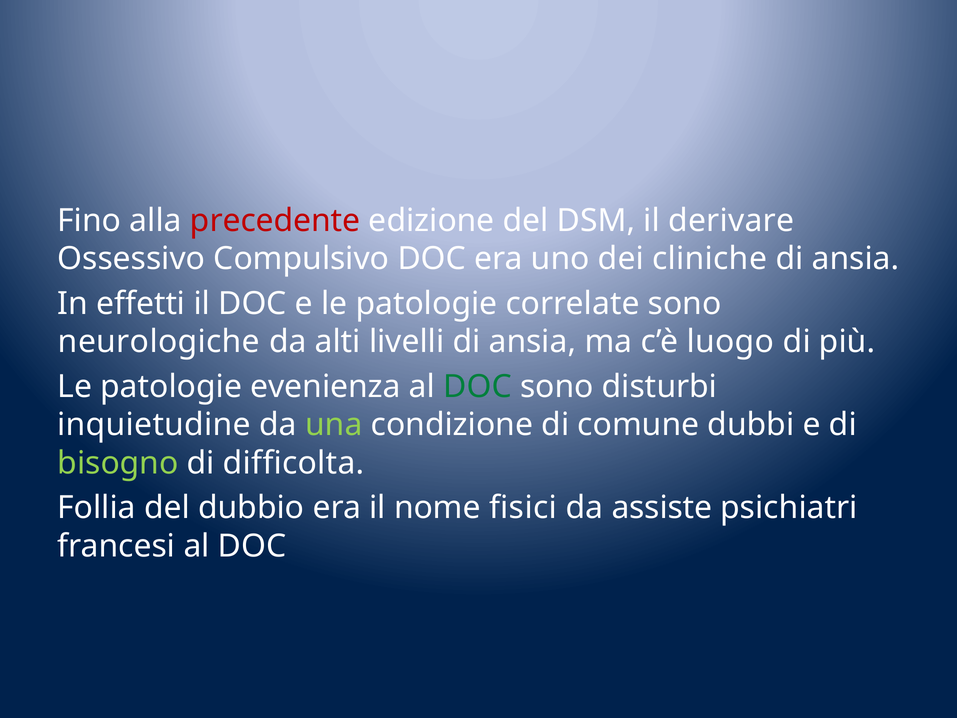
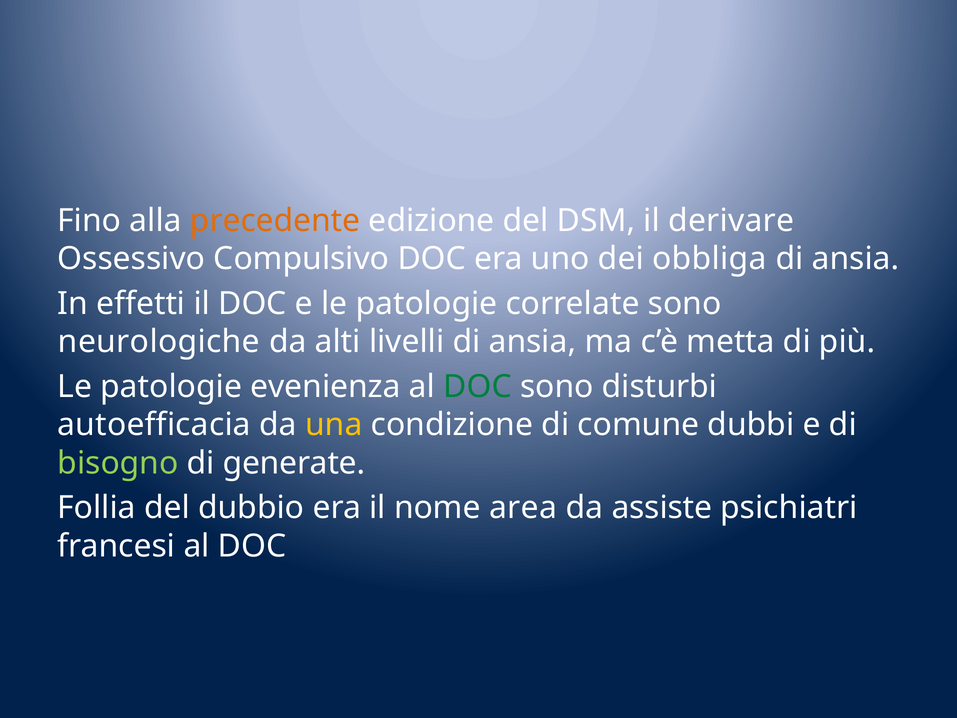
precedente colour: red -> orange (275, 221)
cliniche: cliniche -> obbliga (710, 259)
luogo: luogo -> metta (731, 342)
inquietudine: inquietudine -> autoefficacia (154, 425)
una colour: light green -> yellow (334, 425)
difficolta: difficolta -> generate (294, 463)
fisici: fisici -> area (523, 508)
